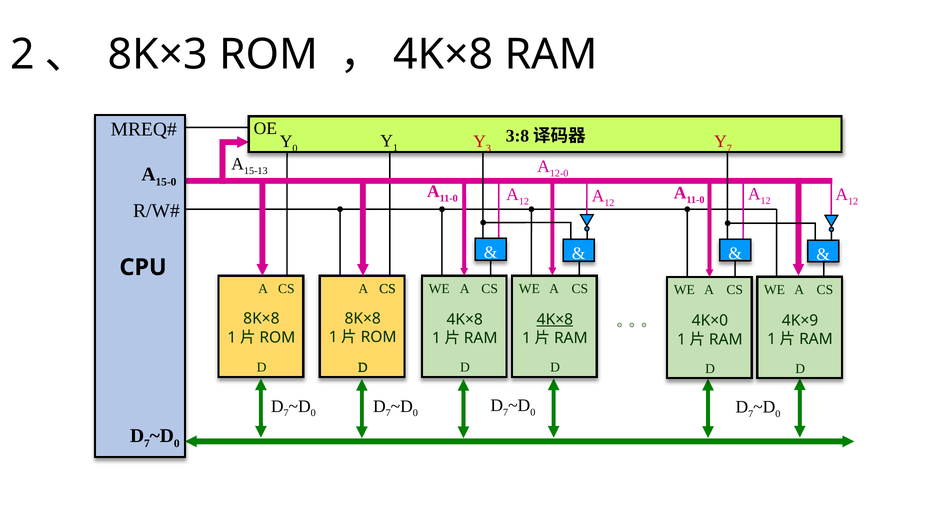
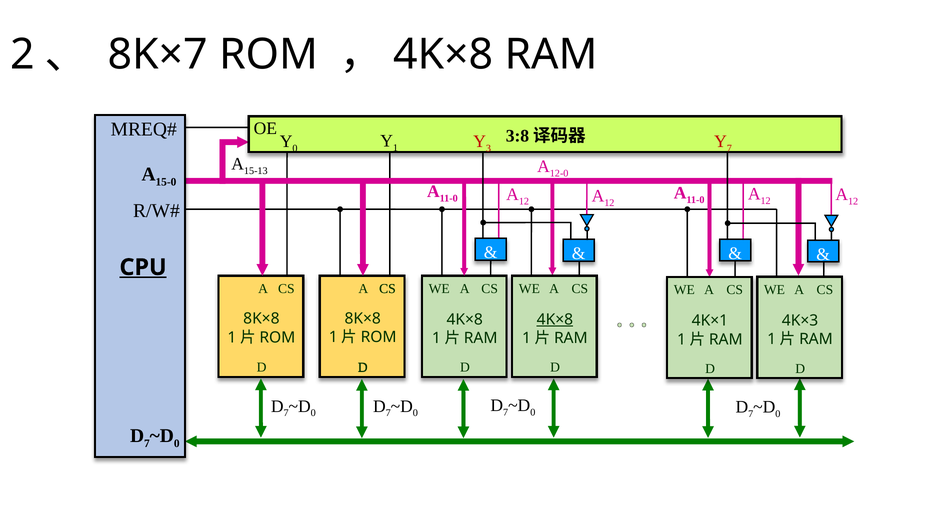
8K×3: 8K×3 -> 8K×7 (158, 55)
CPU underline: none -> present (143, 267)
4K×9: 4K×9 -> 4K×3 (800, 321)
4K×0: 4K×0 -> 4K×1 (710, 321)
